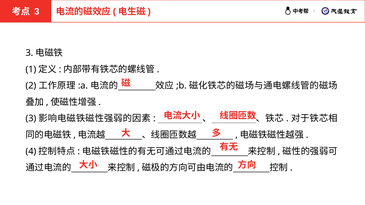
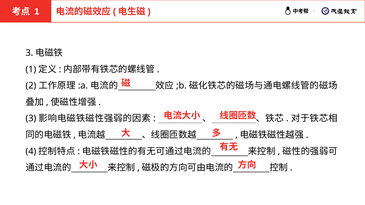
3: 3 -> 1 (37, 12)
